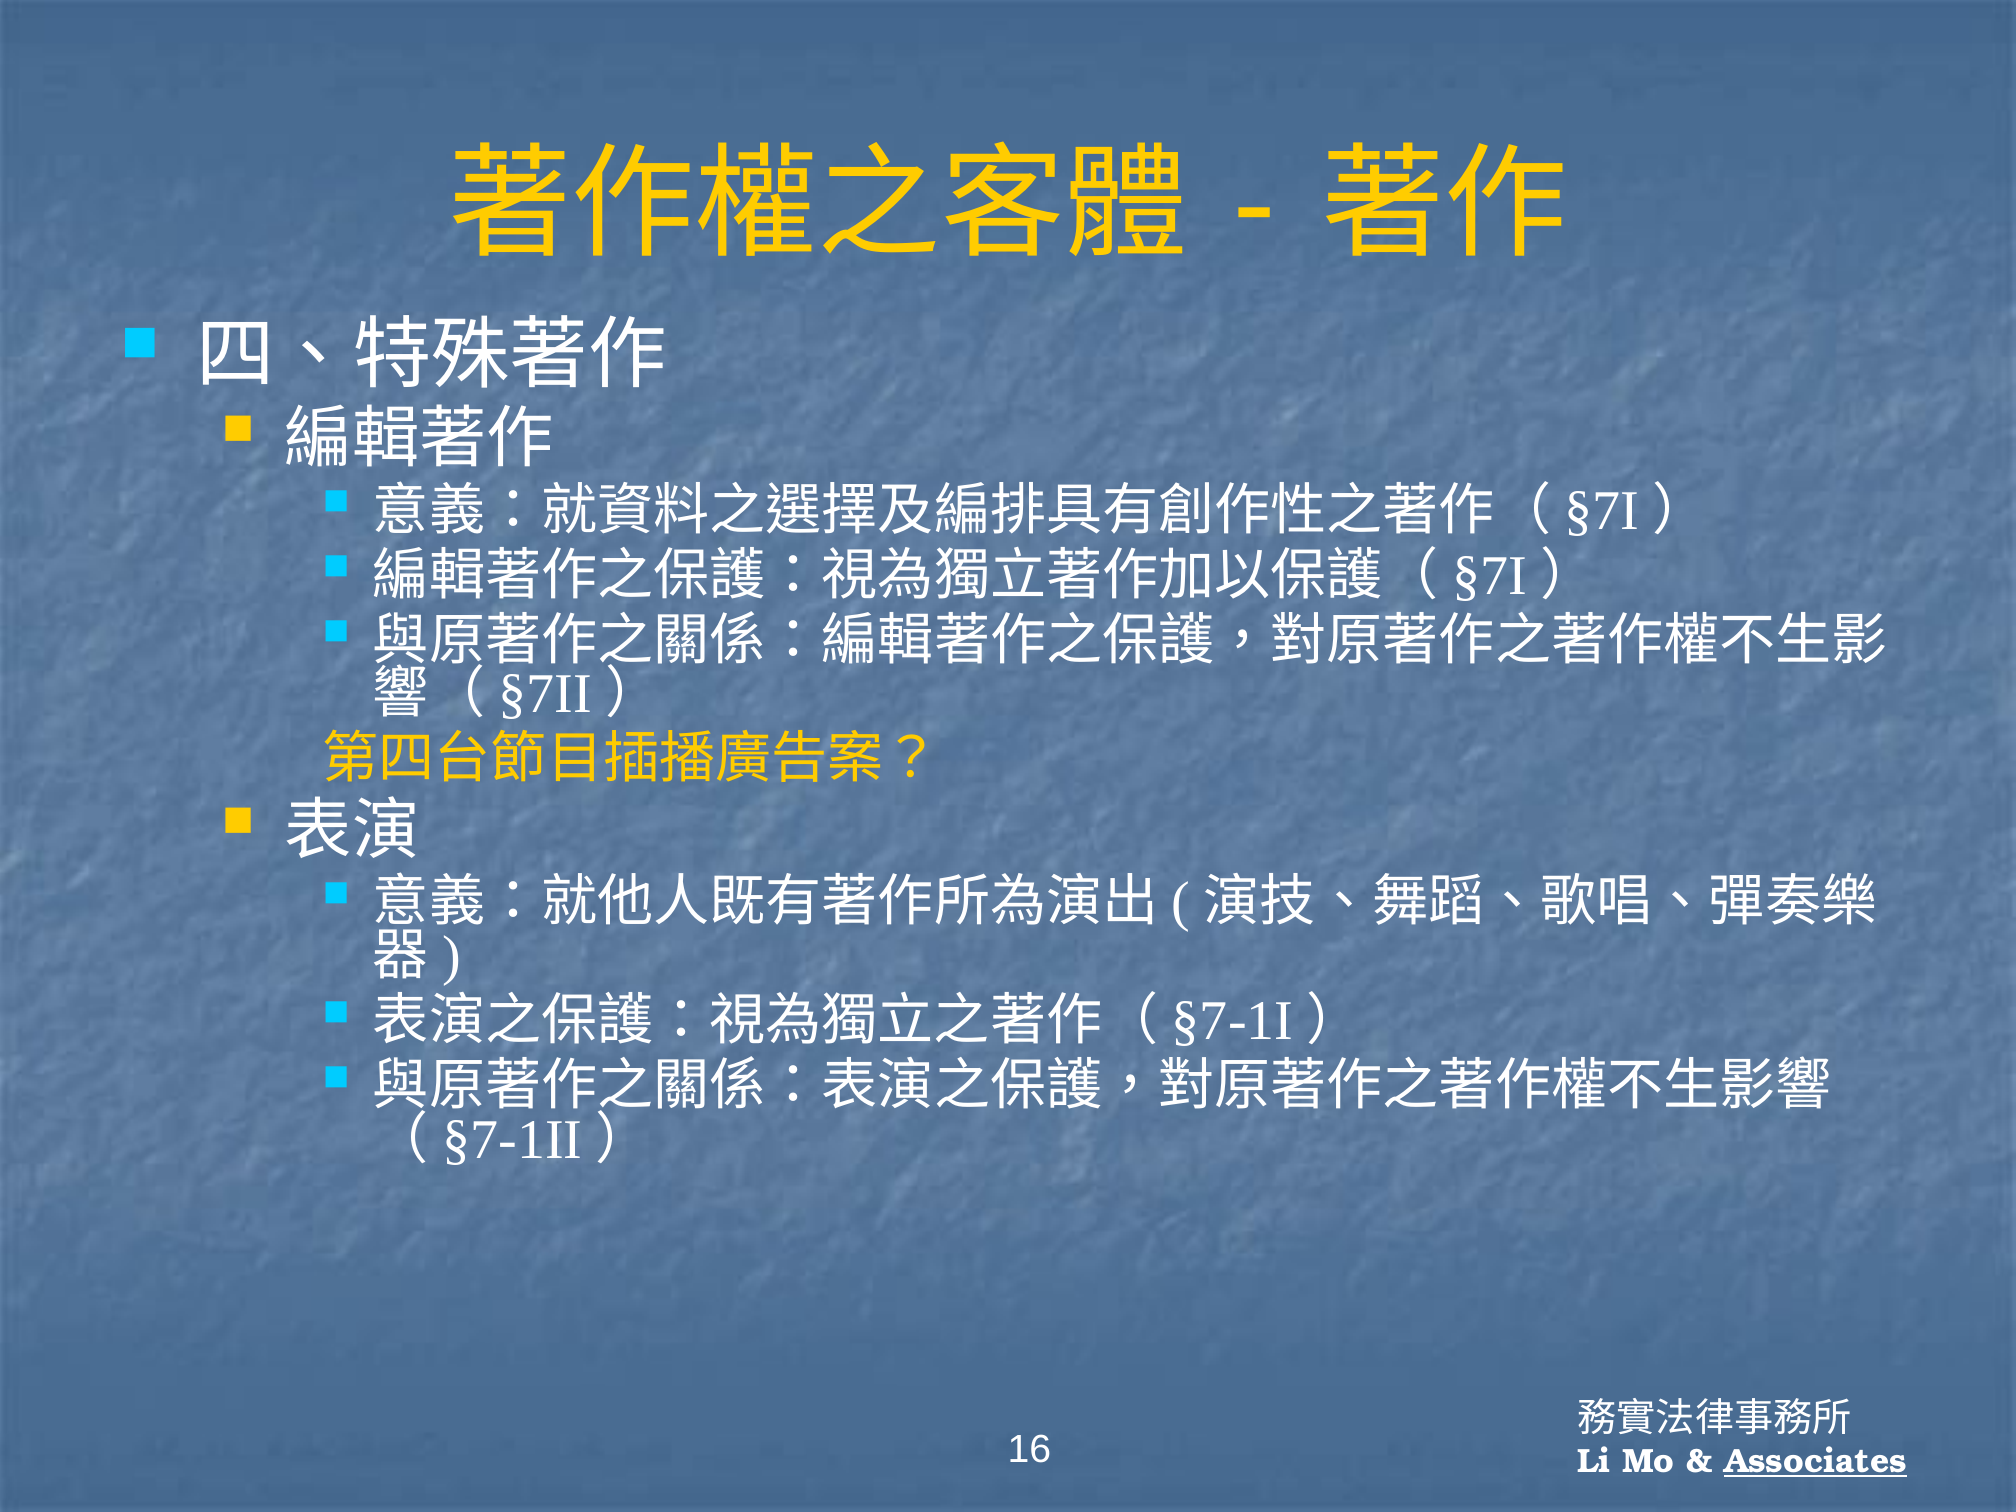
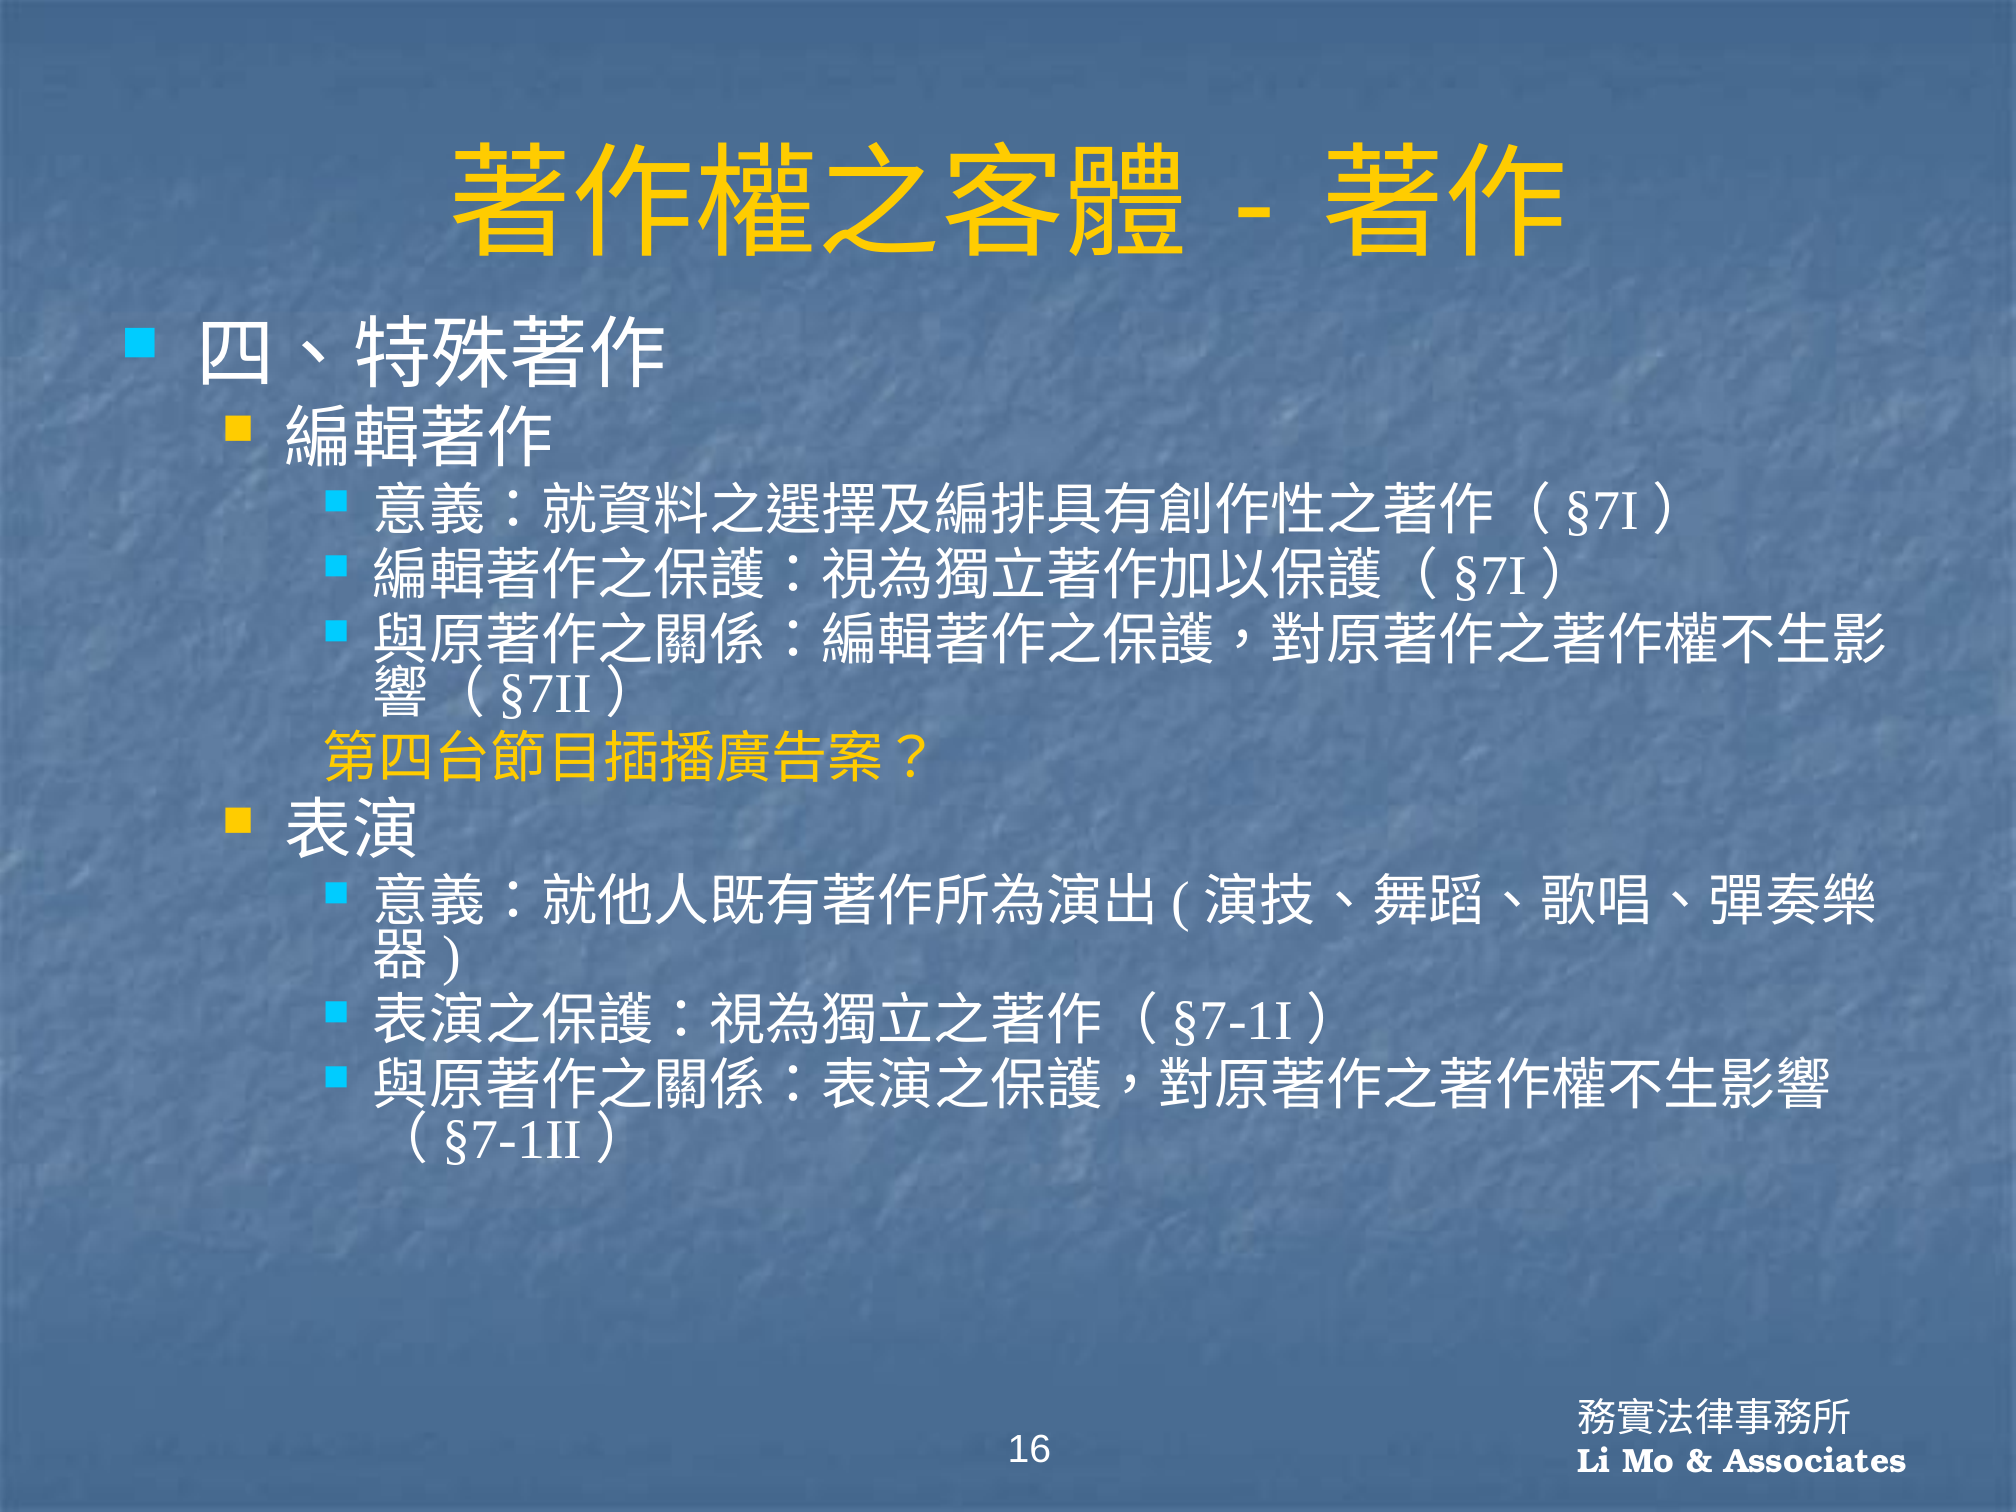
Associates underline: present -> none (1816, 1462)
